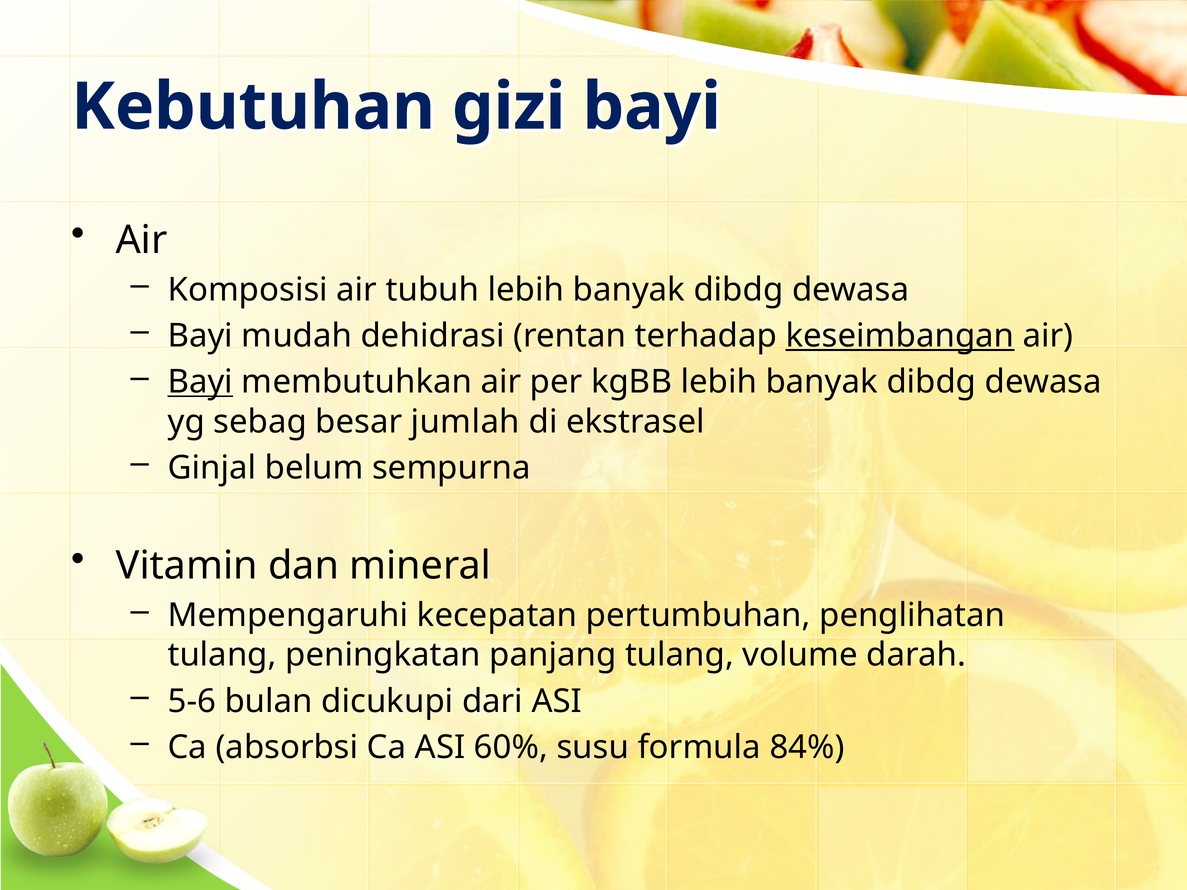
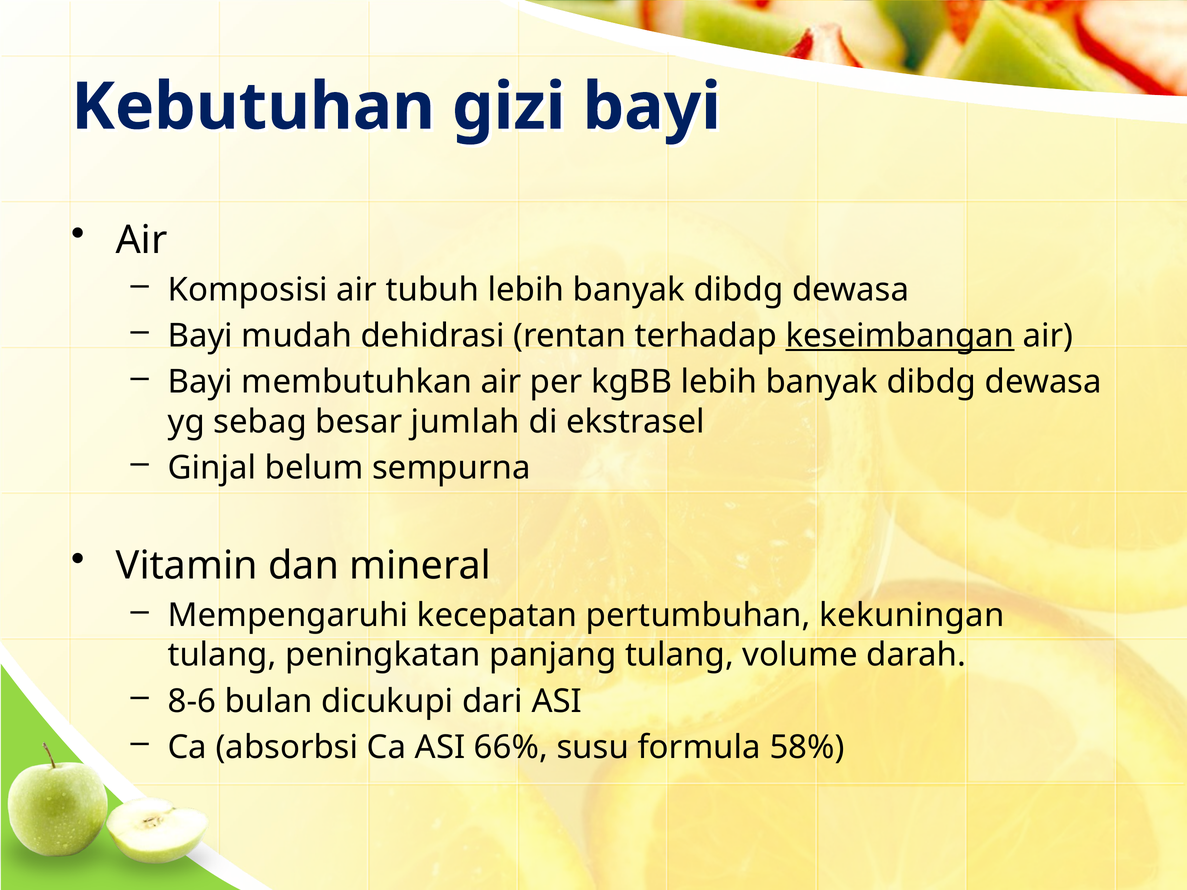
Bayi underline: present -> none (200, 382)
penglihatan: penglihatan -> kekuningan (912, 616)
5-6: 5-6 -> 8-6 (192, 701)
60%: 60% -> 66% (511, 748)
84%: 84% -> 58% (807, 748)
